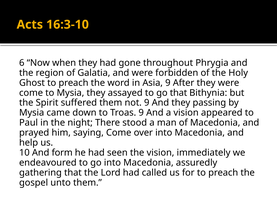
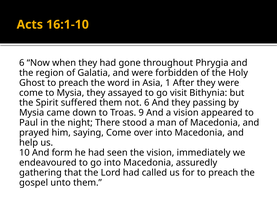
16:3-10: 16:3-10 -> 16:1-10 (68, 25)
Asia 9: 9 -> 1 (168, 83)
go that: that -> visit (178, 93)
not 9: 9 -> 6 (147, 103)
